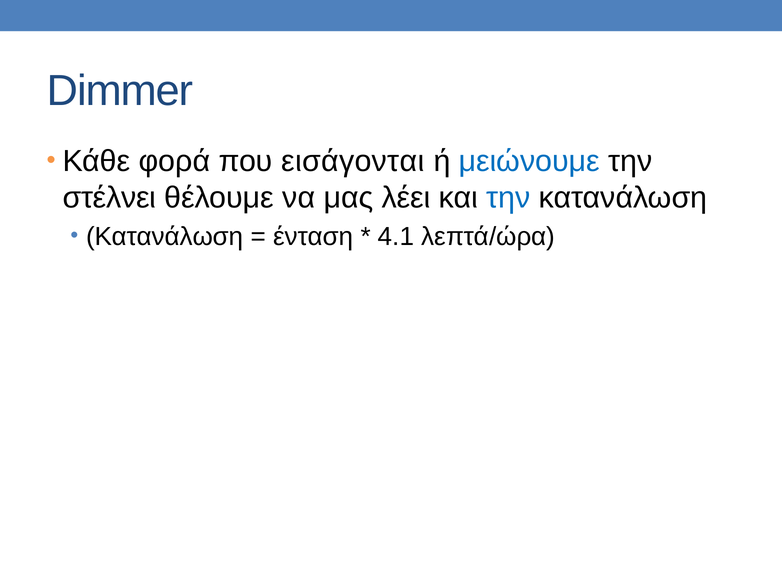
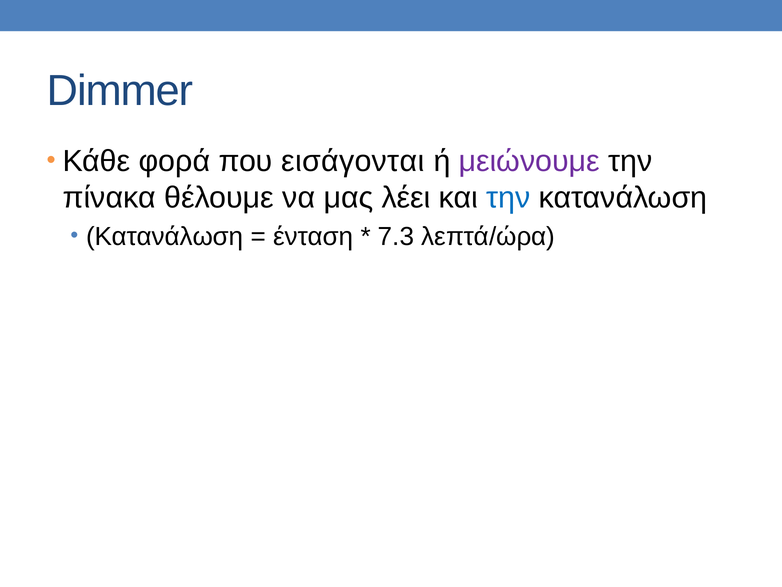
μειώνουμε colour: blue -> purple (529, 161)
στέλνει: στέλνει -> πίνακα (109, 198)
4.1: 4.1 -> 7.3 (396, 236)
